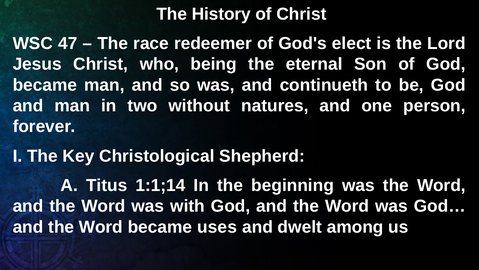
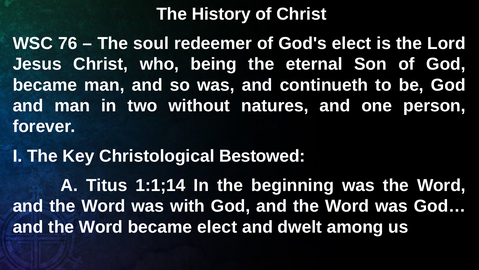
47: 47 -> 76 (68, 43)
race: race -> soul (151, 43)
Shepherd: Shepherd -> Bestowed (262, 156)
became uses: uses -> elect (217, 227)
